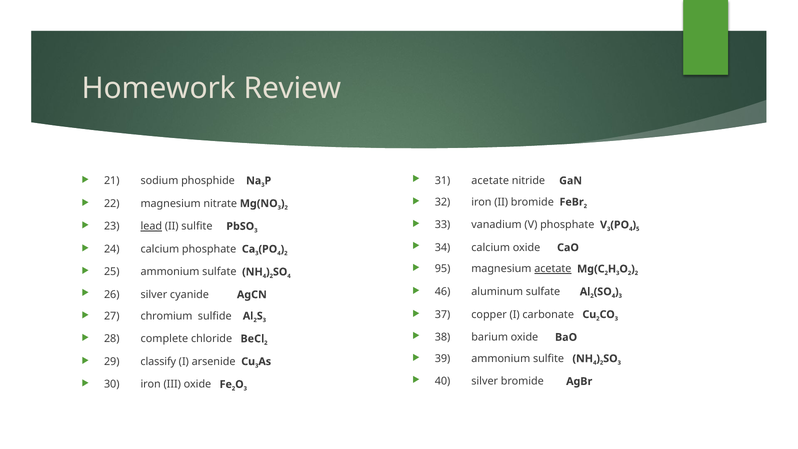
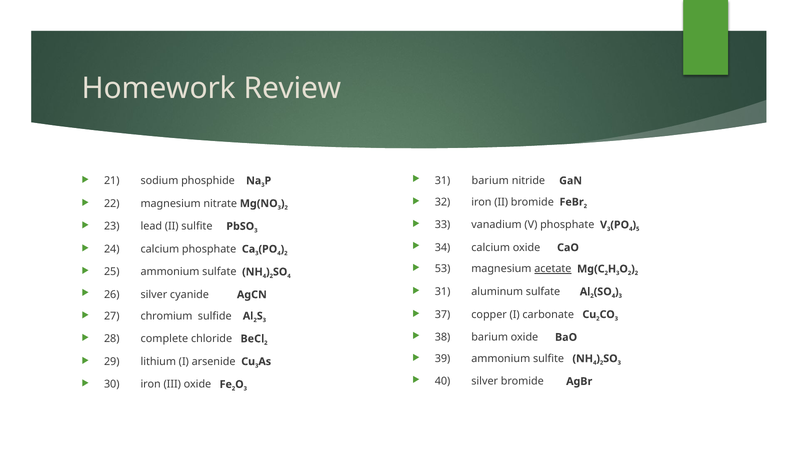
31 acetate: acetate -> barium (490, 181)
lead underline: present -> none (151, 226)
95: 95 -> 53 (443, 269)
46: 46 -> 31 (443, 292)
classify: classify -> lithium (158, 361)
